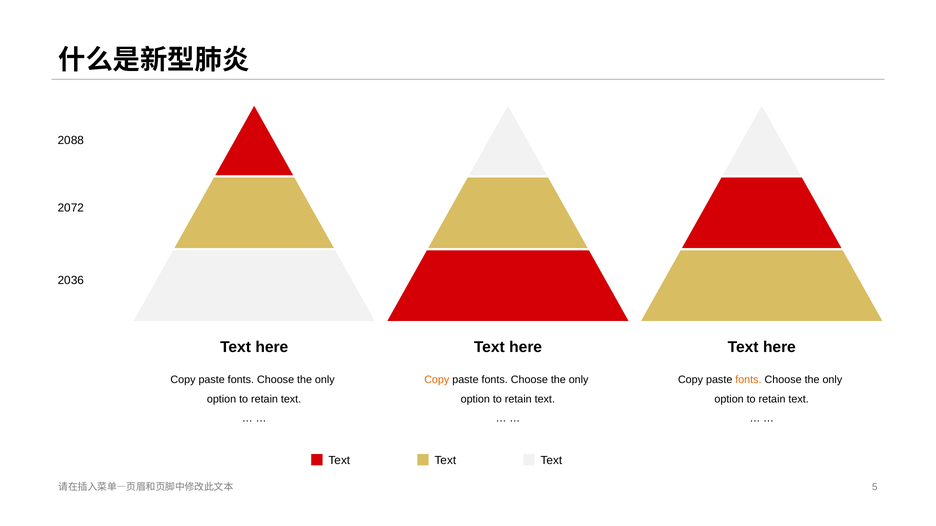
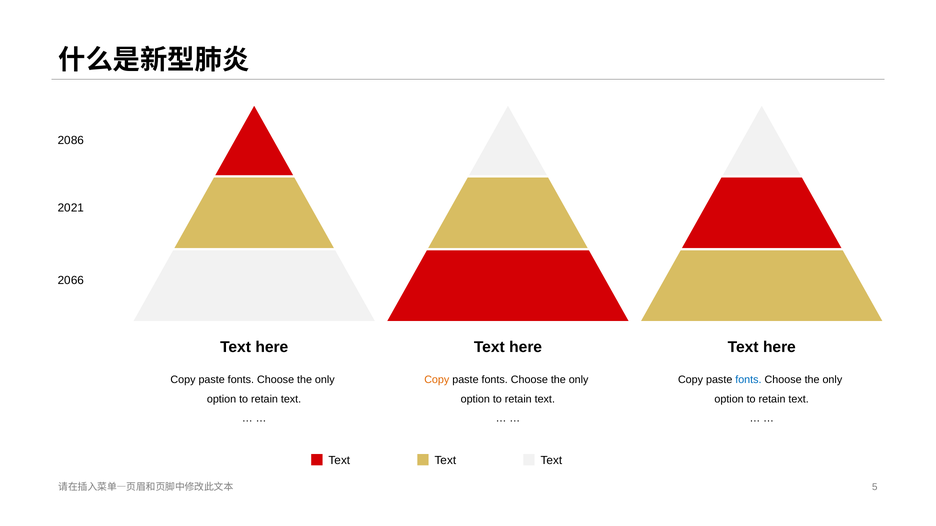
88: 88 -> 86 (77, 140)
72: 72 -> 21 (77, 208)
36: 36 -> 66 (77, 281)
fonts colour: orange -> blue (748, 380)
